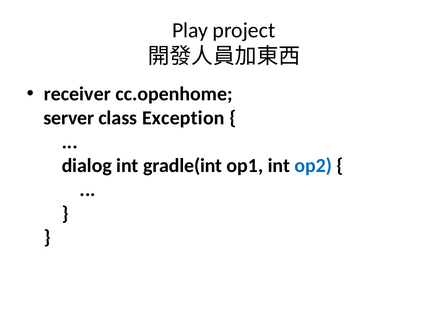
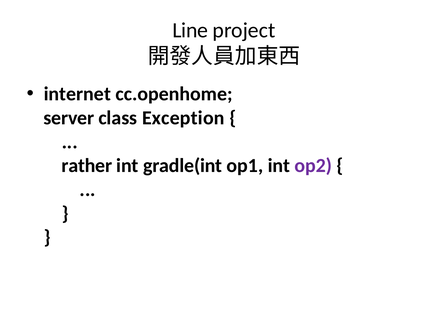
Play: Play -> Line (190, 30)
receiver: receiver -> internet (77, 94)
dialog: dialog -> rather (87, 166)
op2 colour: blue -> purple (313, 166)
